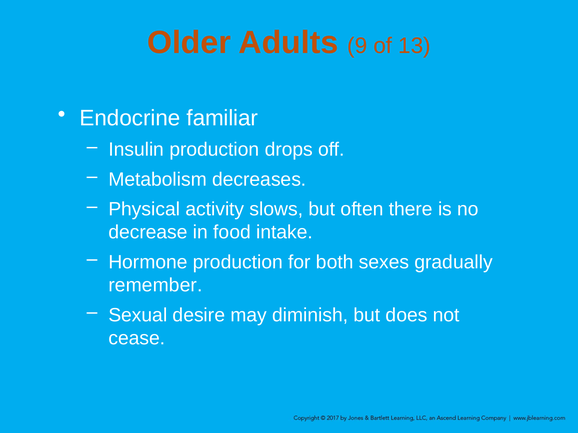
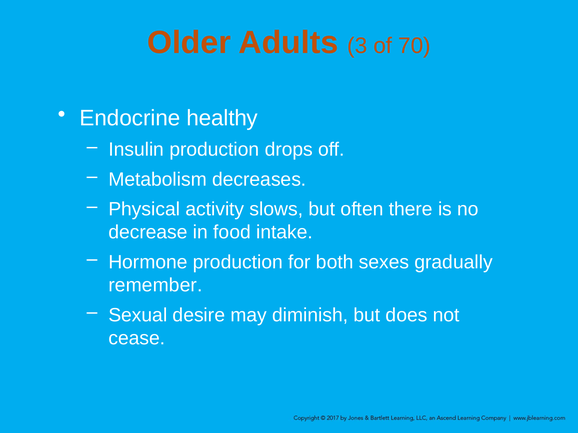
9: 9 -> 3 (357, 46)
13: 13 -> 70 (415, 46)
familiar: familiar -> healthy (222, 118)
